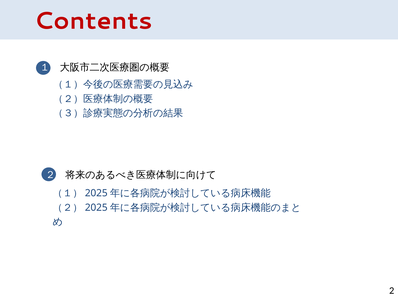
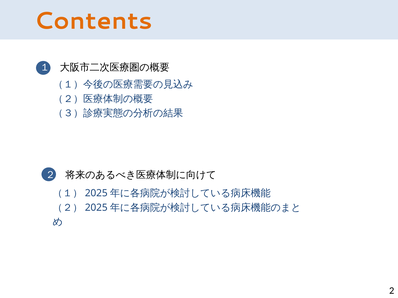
Contents colour: red -> orange (93, 21)
